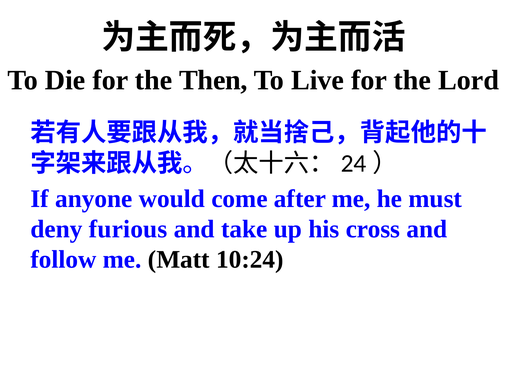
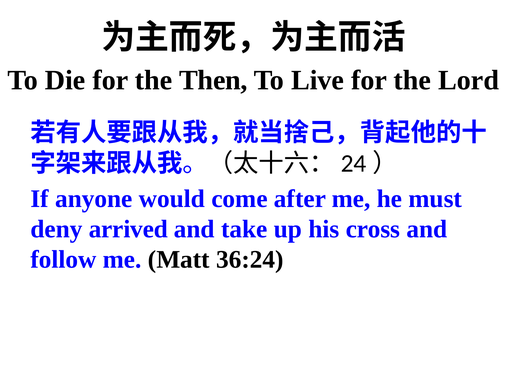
furious: furious -> arrived (128, 229)
10:24: 10:24 -> 36:24 (250, 260)
